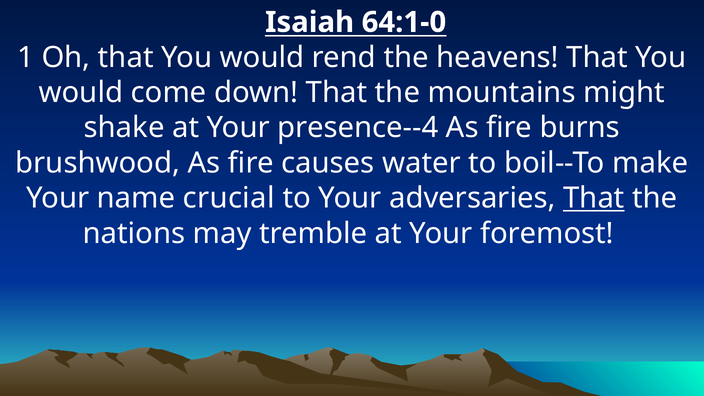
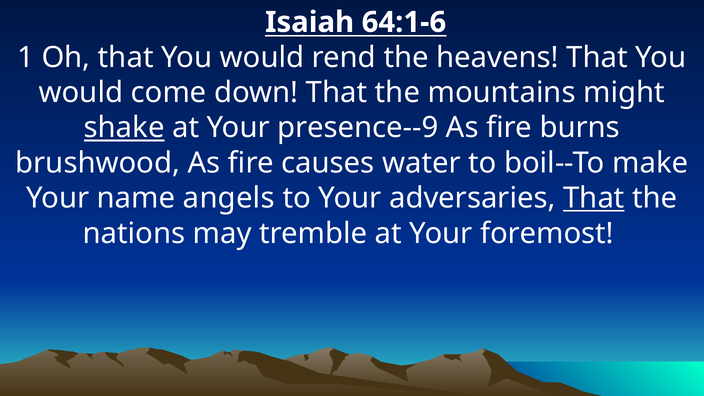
64:1-0: 64:1-0 -> 64:1-6 (404, 22)
shake underline: none -> present (124, 128)
presence--4: presence--4 -> presence--9 (358, 128)
crucial: crucial -> angels (229, 198)
